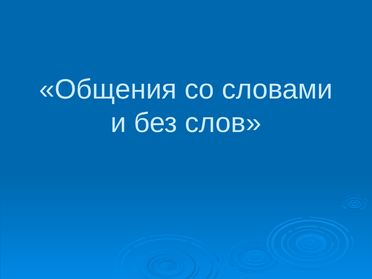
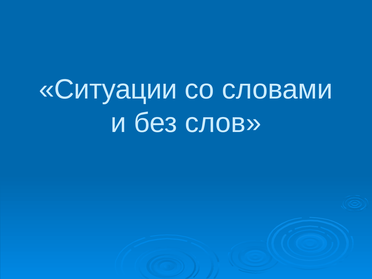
Общения: Общения -> Ситуации (108, 89)
